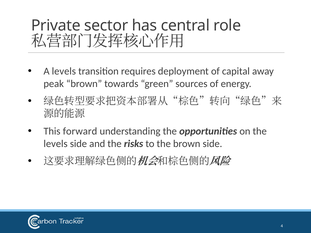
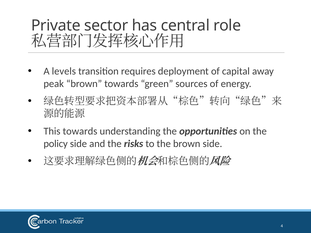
This forward: forward -> towards (80, 131)
levels: levels -> policy (56, 144)
